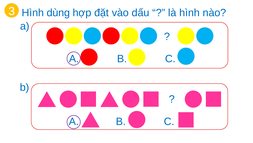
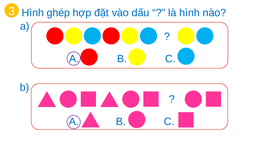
dùng: dùng -> ghép (58, 13)
